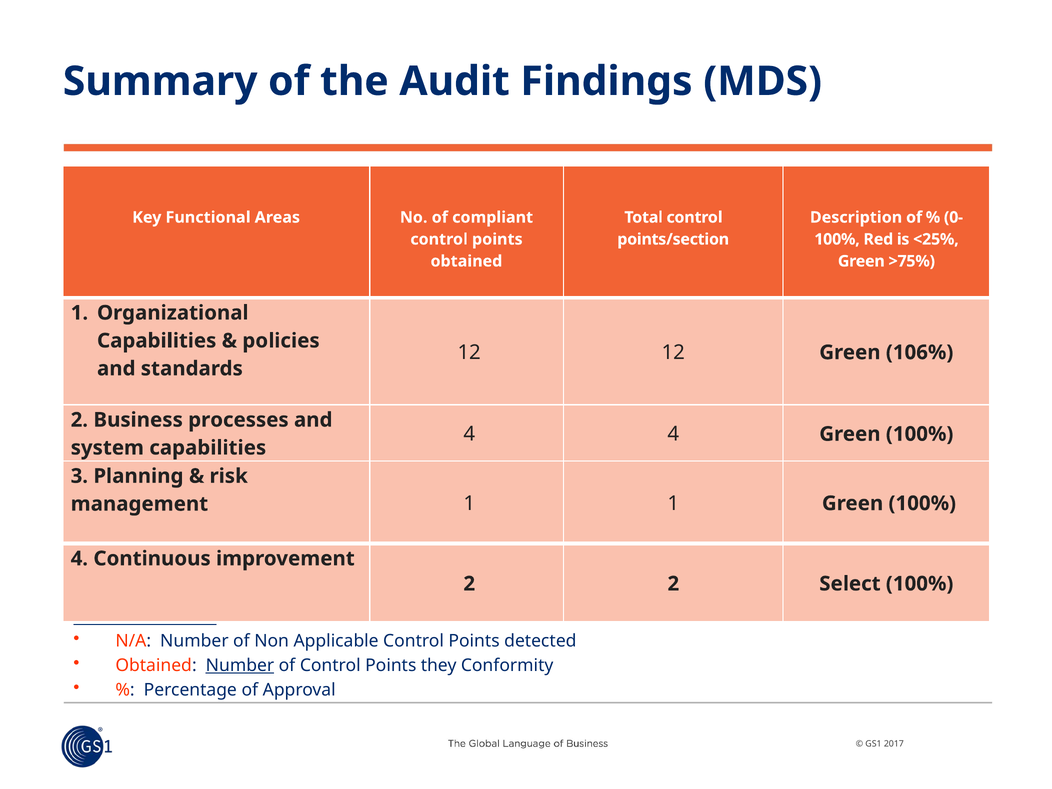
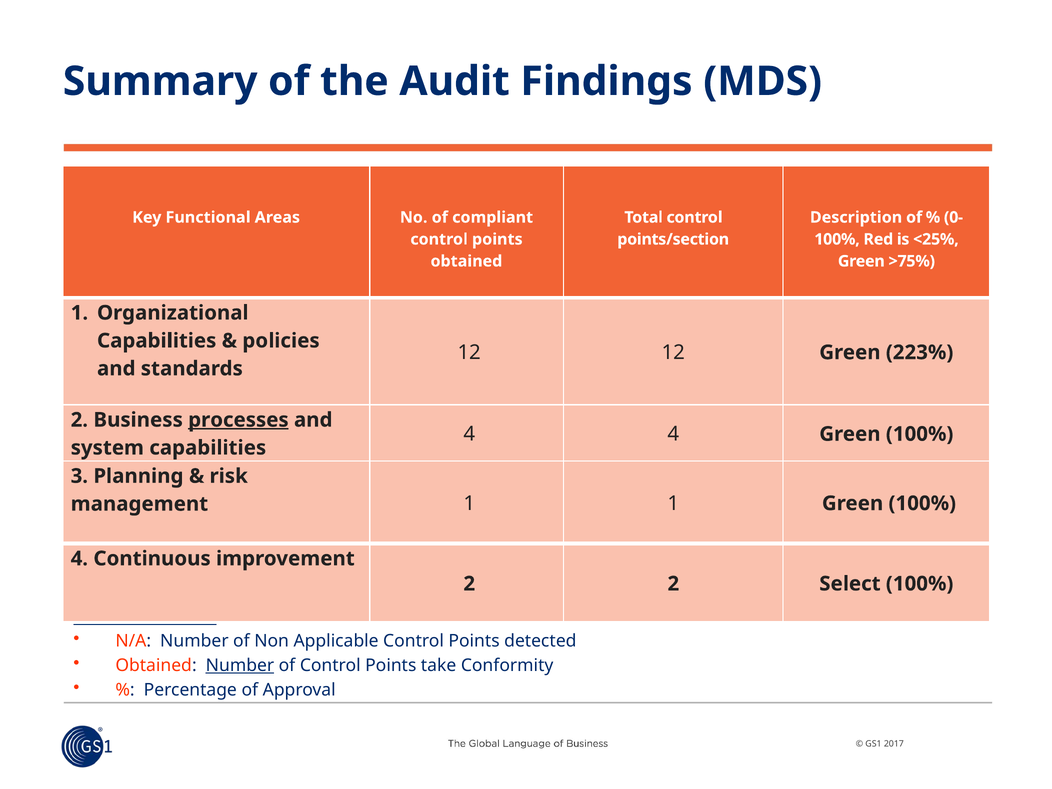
106%: 106% -> 223% (920, 352)
processes underline: none -> present (238, 420)
they: they -> take (439, 666)
